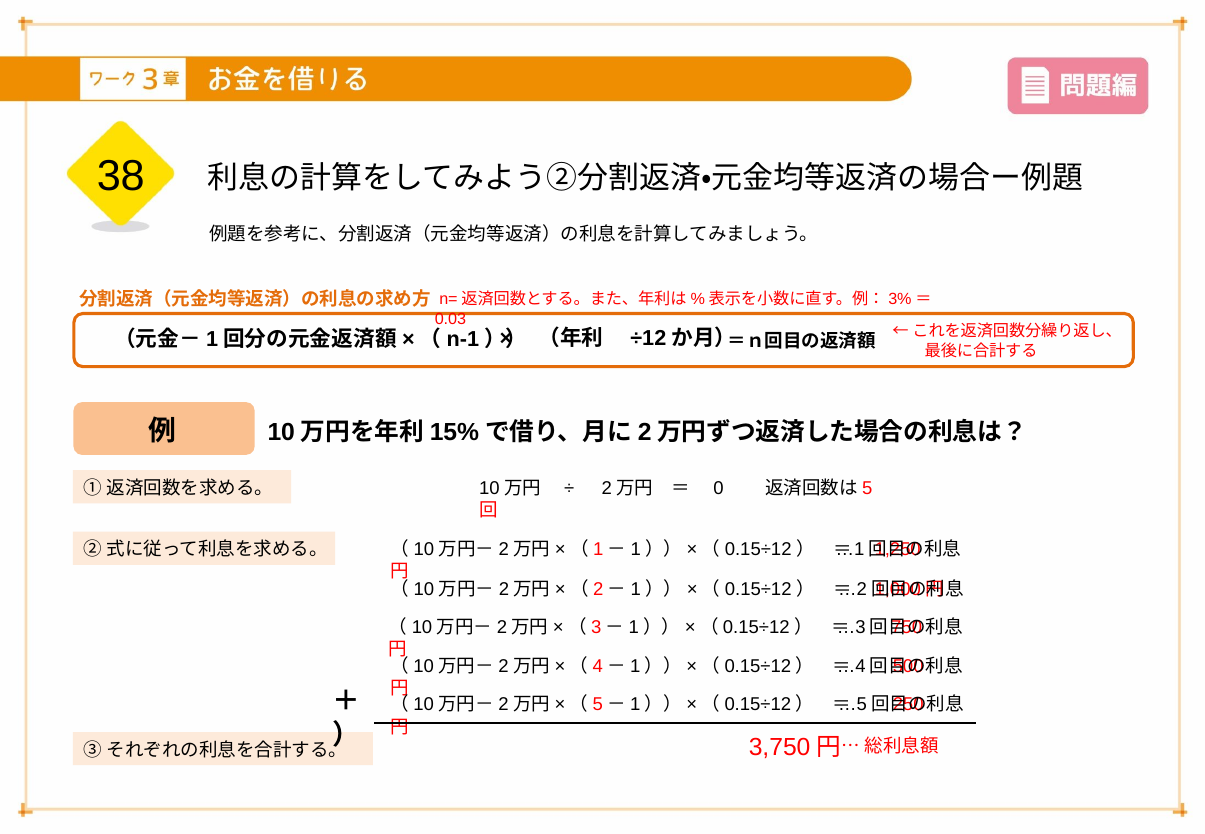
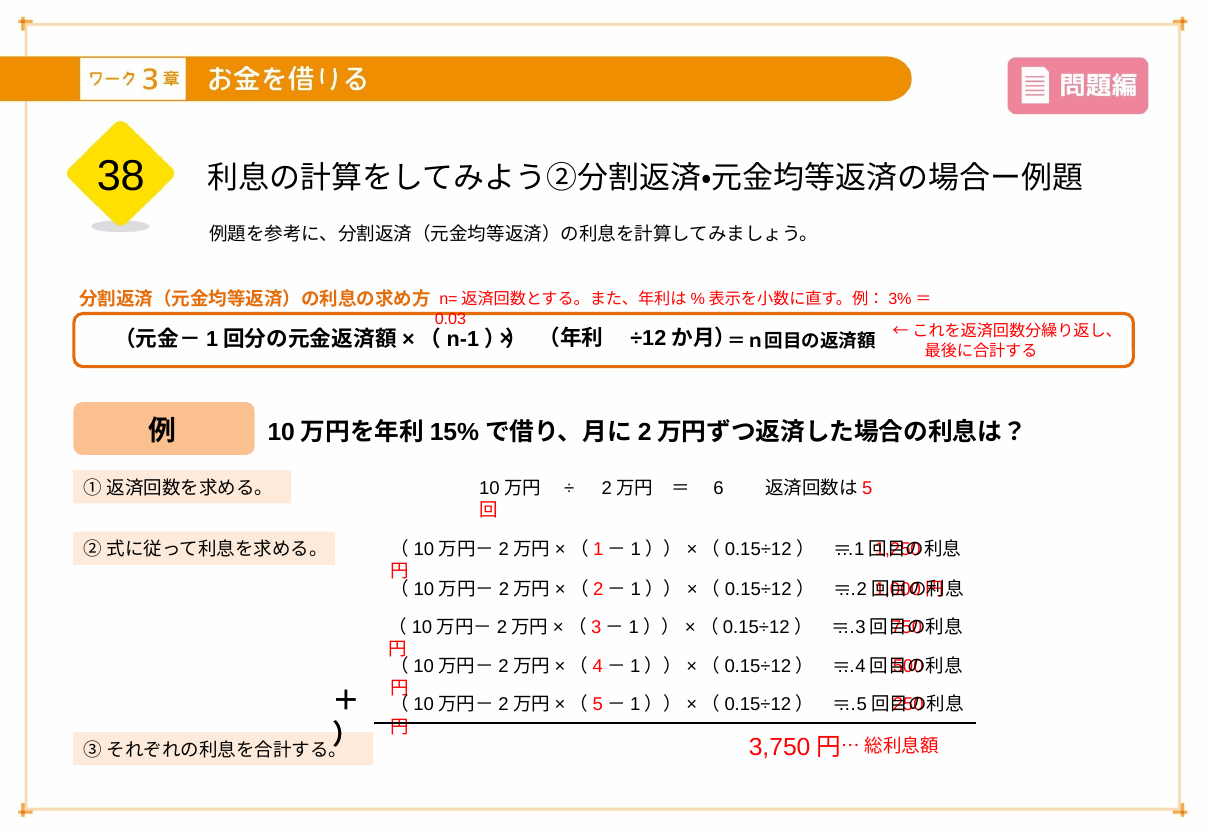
0: 0 -> 6 (719, 488)
